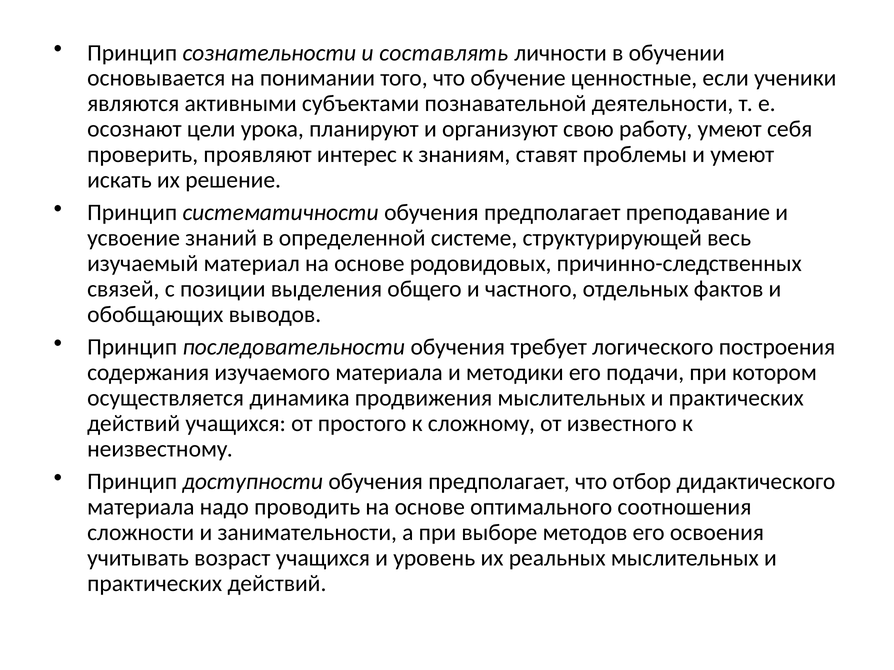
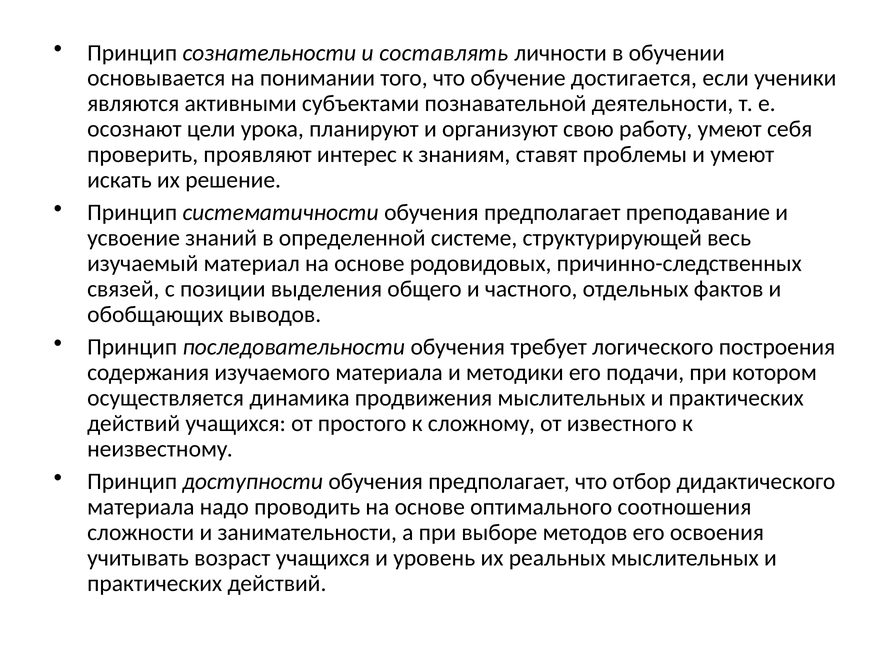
ценностные: ценностные -> достигается (634, 78)
